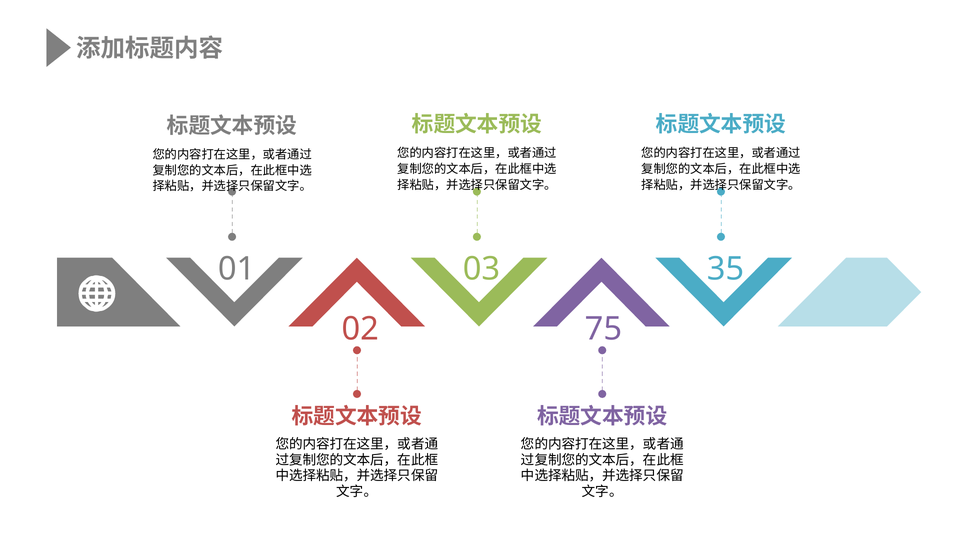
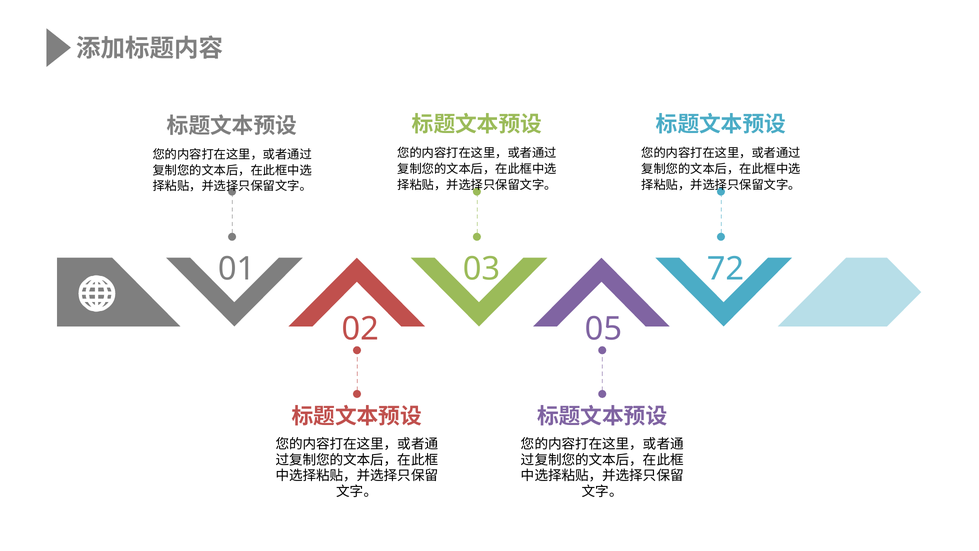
35: 35 -> 72 (725, 269)
75: 75 -> 05 (603, 329)
